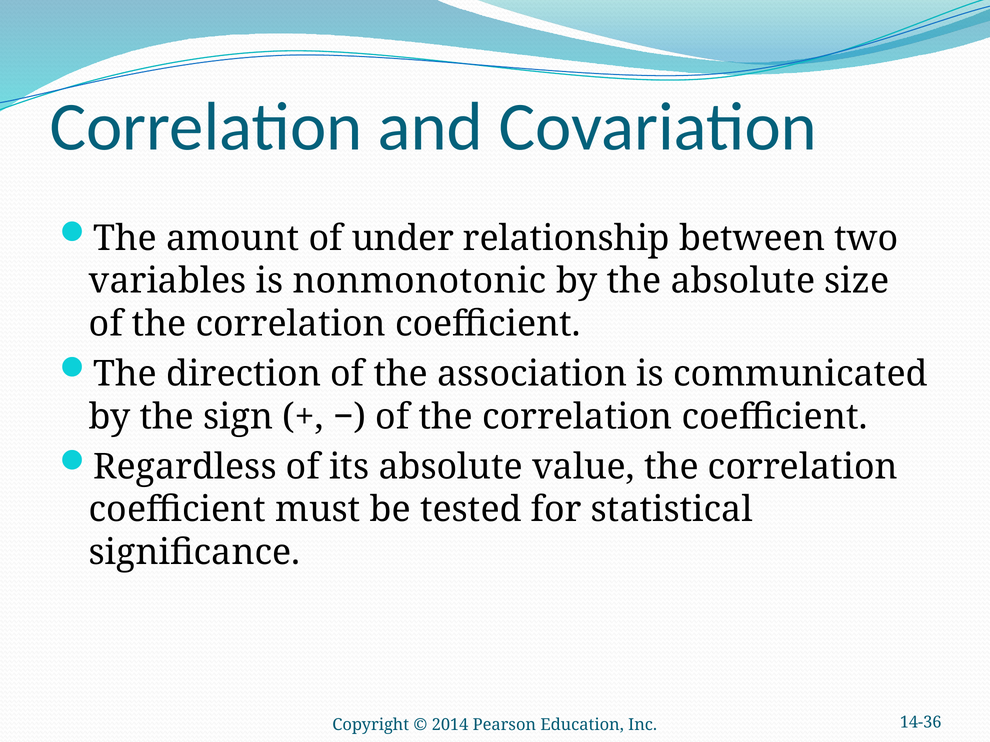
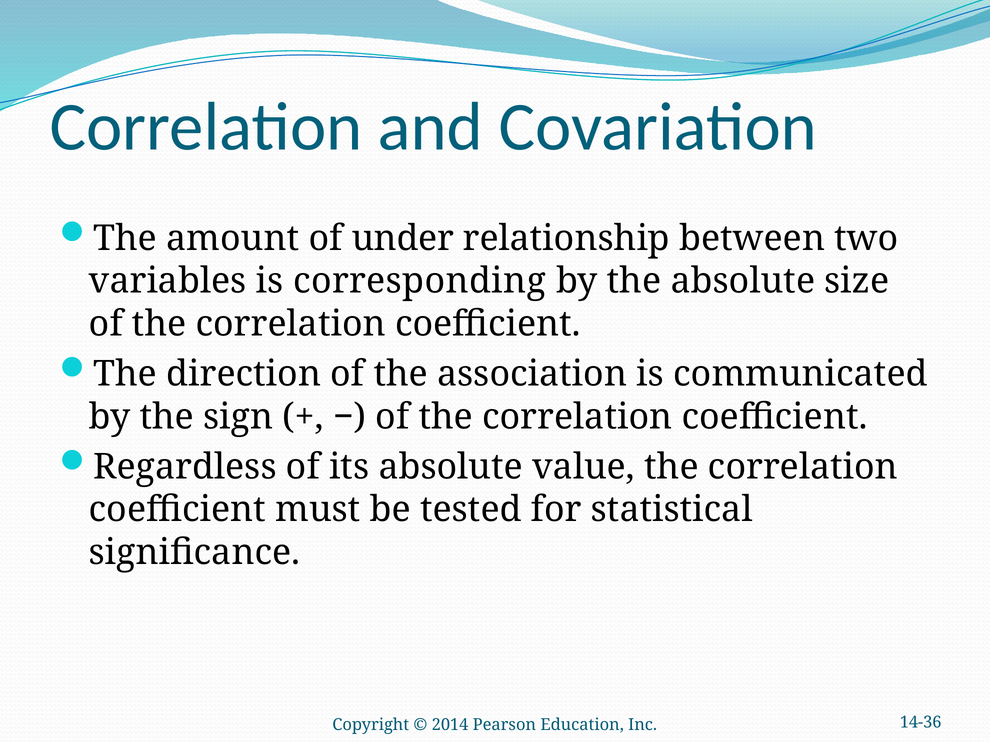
nonmonotonic: nonmonotonic -> corresponding (420, 281)
